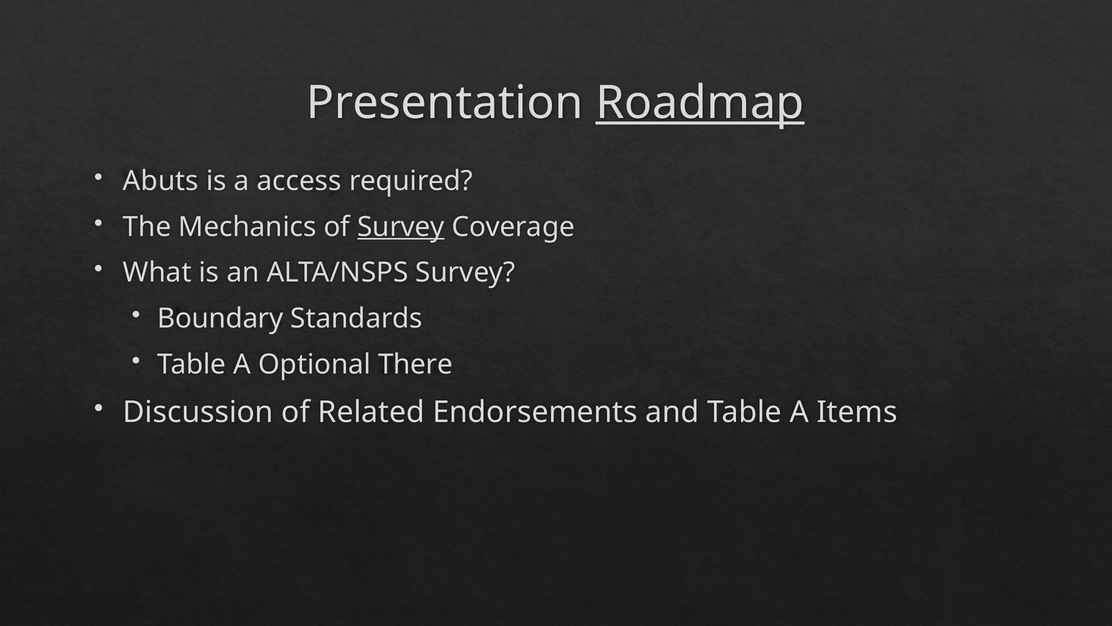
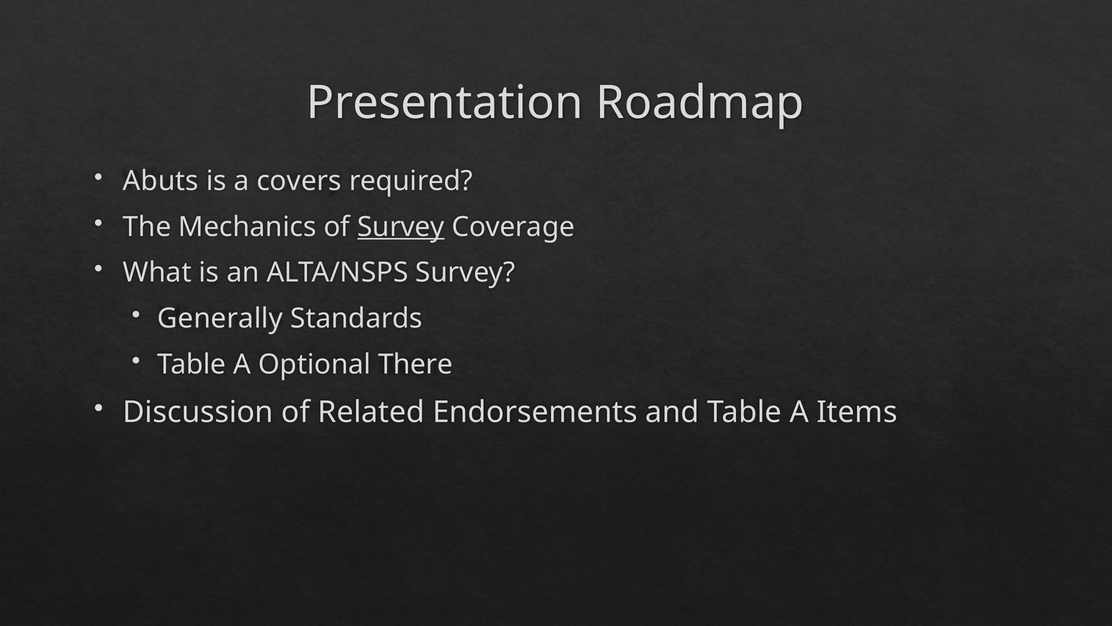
Roadmap underline: present -> none (700, 103)
access: access -> covers (299, 181)
Boundary: Boundary -> Generally (220, 318)
